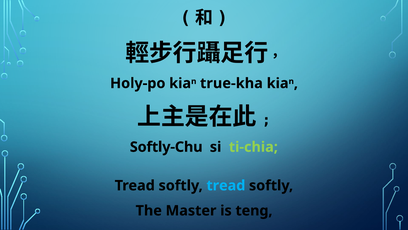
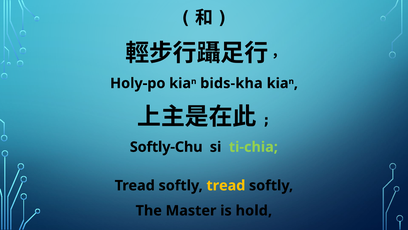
true-kha: true-kha -> bids-kha (231, 83)
tread colour: light blue -> yellow (226, 185)
teng: teng -> hold (254, 210)
